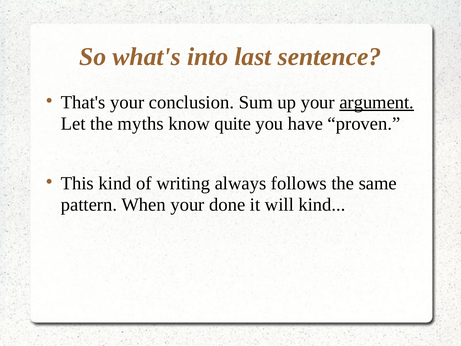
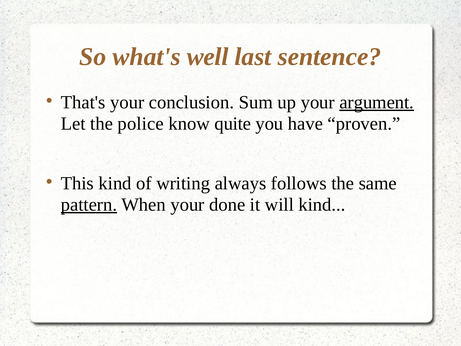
into: into -> well (208, 57)
myths: myths -> police (141, 124)
pattern underline: none -> present (89, 204)
